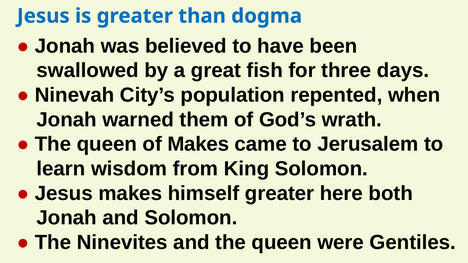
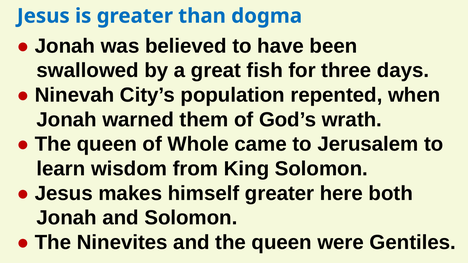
of Makes: Makes -> Whole (198, 144)
